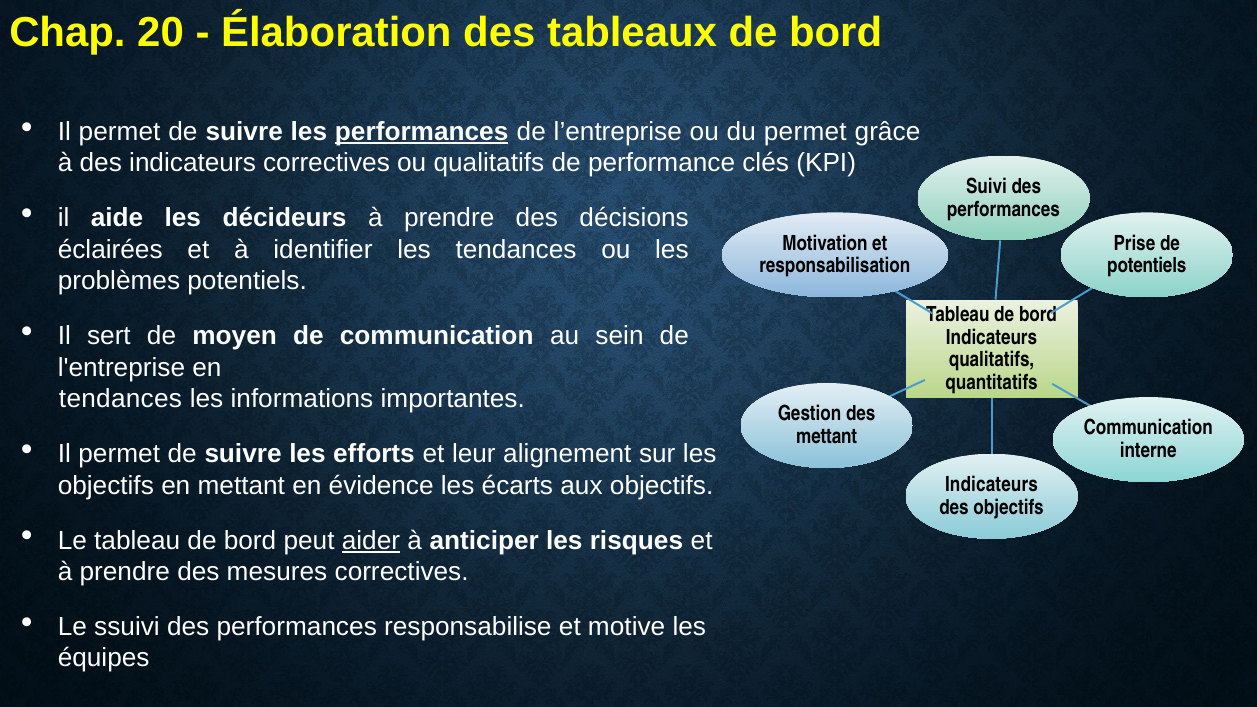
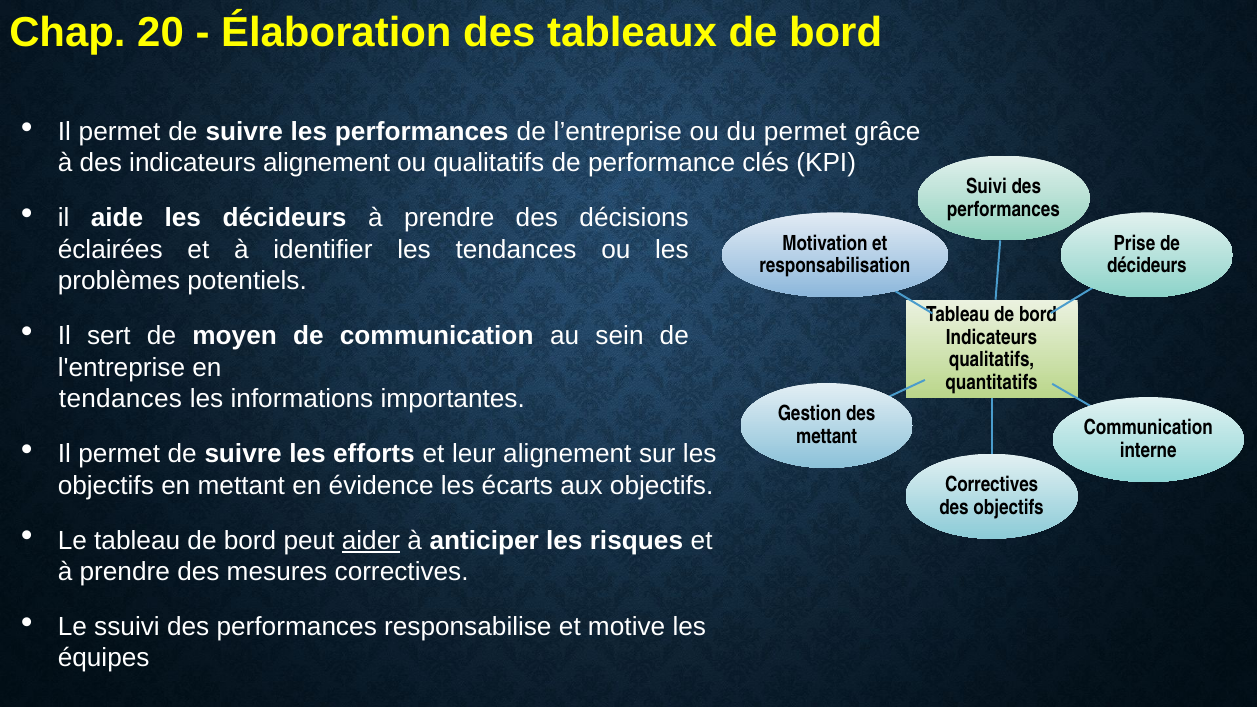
performances underline: present -> none (422, 132)
indicateurs correctives: correctives -> alignement (327, 163)
potentiels: potentiels -> décideurs (1147, 266)
Indicateurs: Indicateurs -> Correctives (992, 485)
